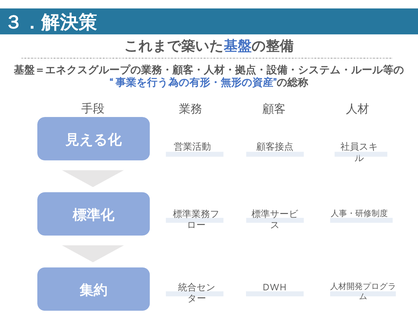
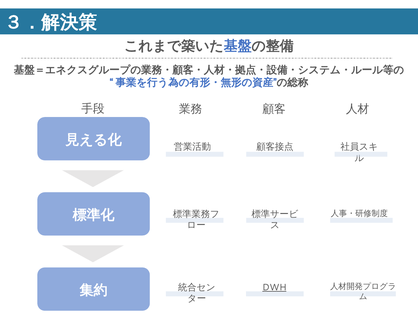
DWH underline: none -> present (274, 288)
